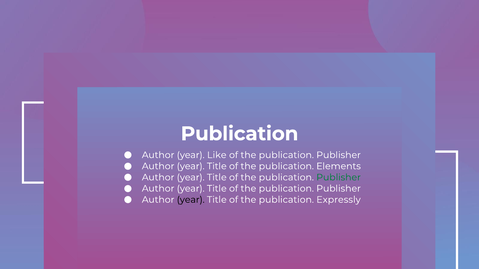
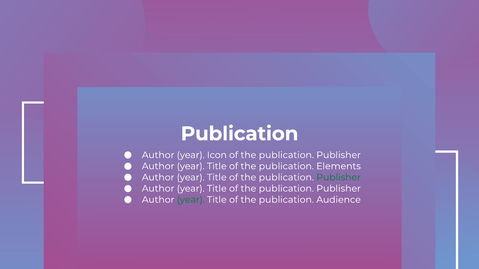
Like: Like -> Icon (217, 155)
year colour: black -> green (191, 200)
Expressly: Expressly -> Audience (339, 200)
